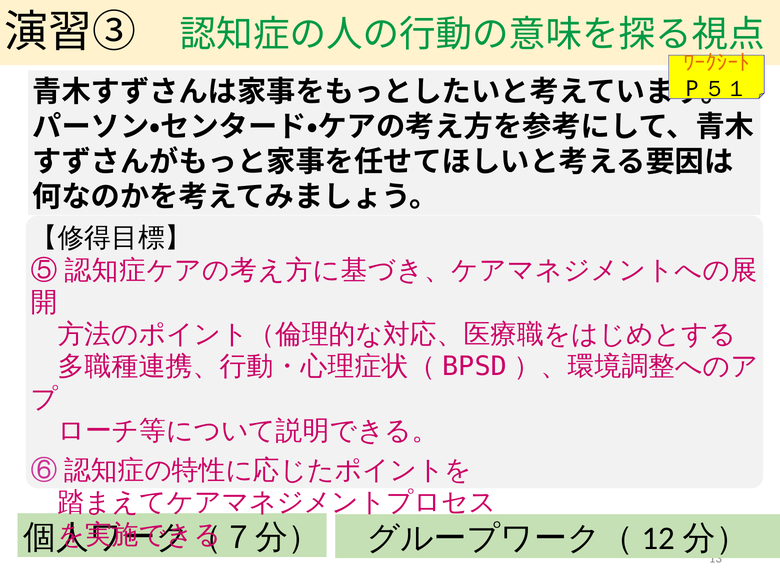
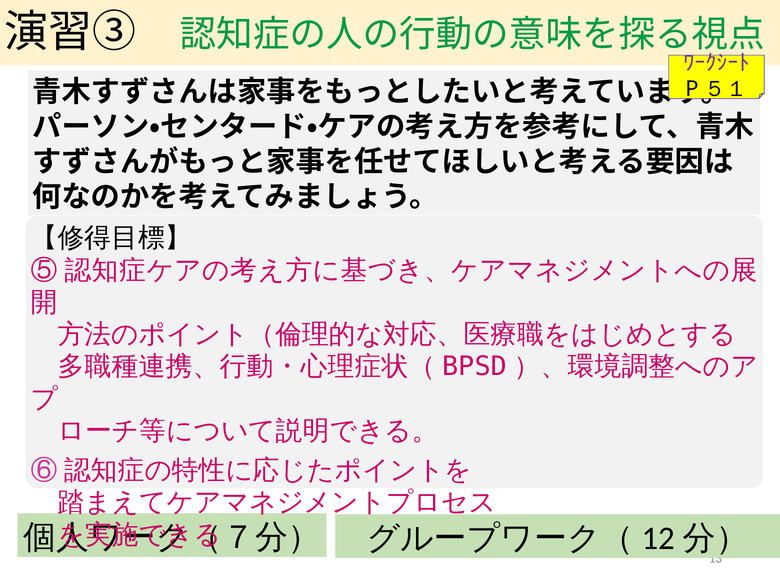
ﾜｰｸｼｰﾄ colour: orange -> purple (716, 63)
